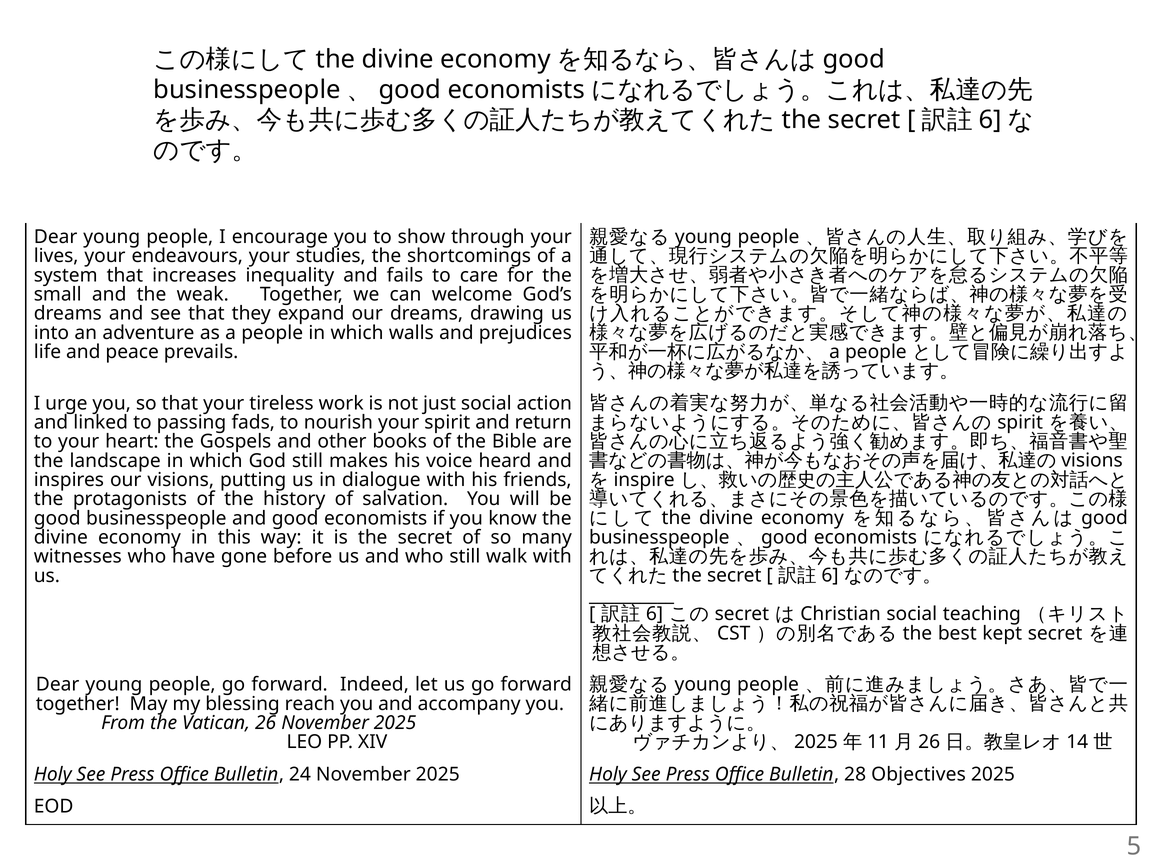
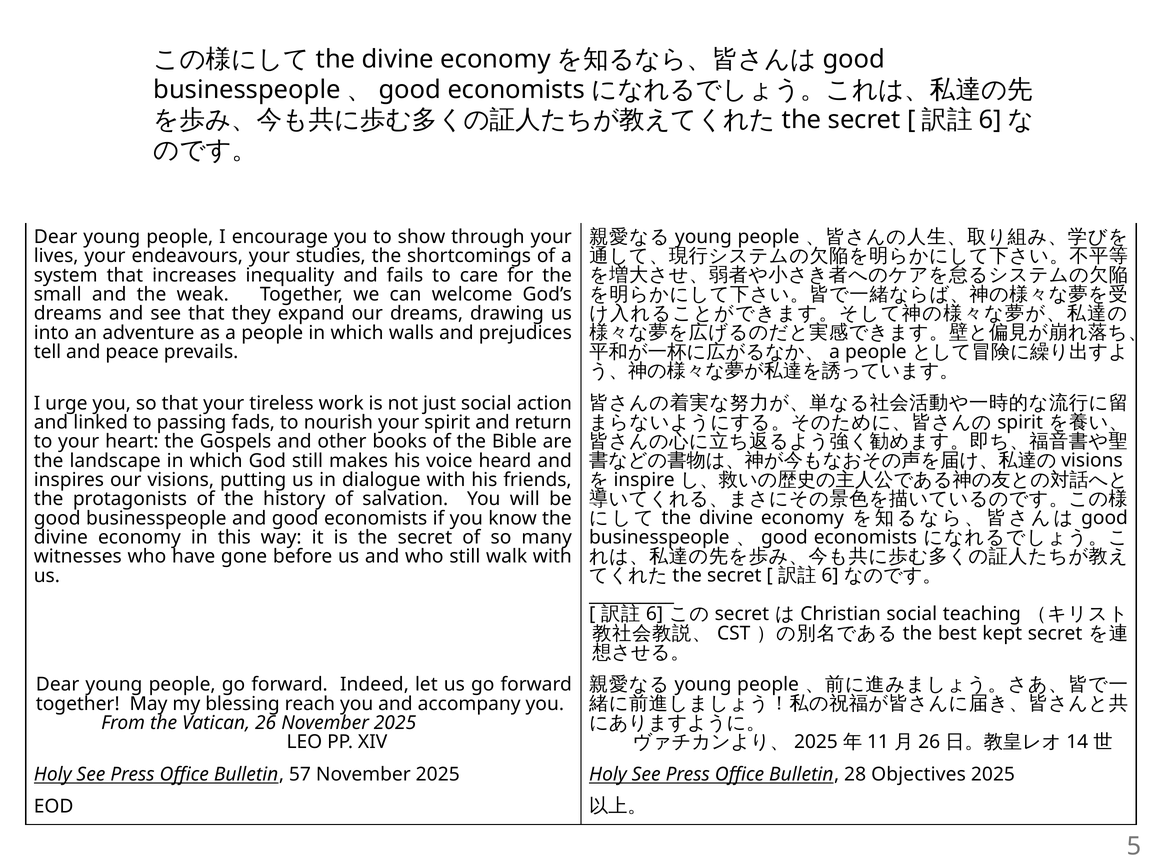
life: life -> tell (48, 352)
24: 24 -> 57 (300, 775)
